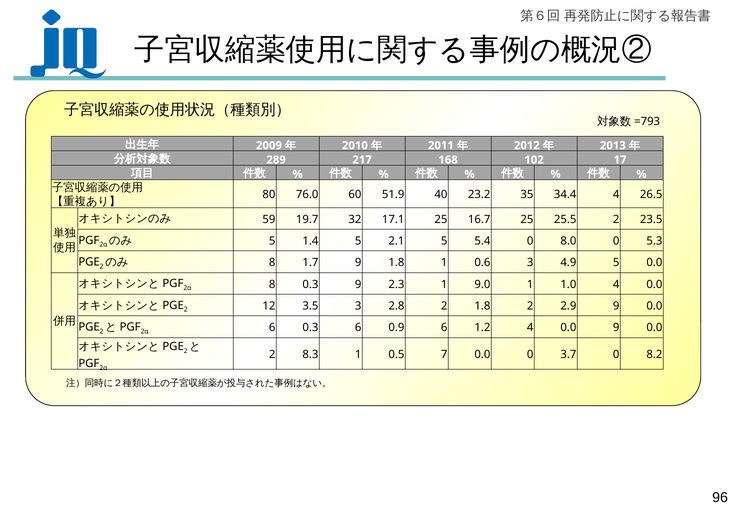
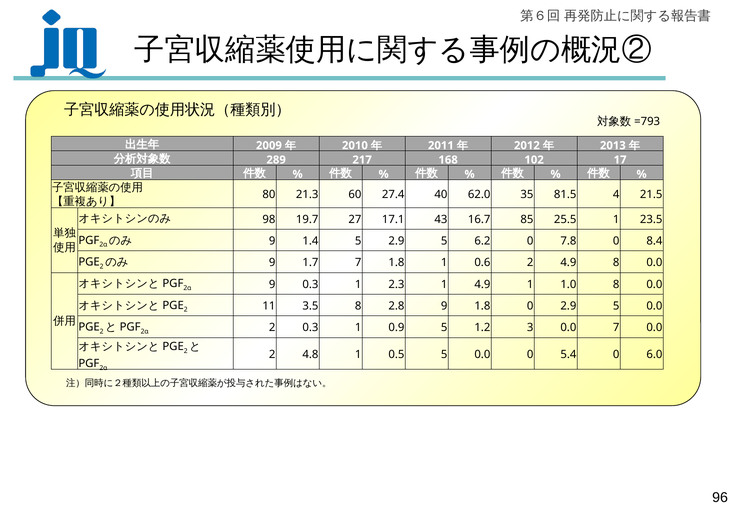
76.0: 76.0 -> 21.3 (307, 194)
51.9: 51.9 -> 27.4 (393, 194)
23.2: 23.2 -> 62.0 (479, 194)
34.4: 34.4 -> 81.5 (565, 194)
26.5: 26.5 -> 21.5 (651, 194)
59: 59 -> 98 (269, 219)
32: 32 -> 27 (355, 219)
17.1 25: 25 -> 43 (441, 219)
16.7 25: 25 -> 85 (527, 219)
25.5 2: 2 -> 1 (616, 219)
5: 5 -> 9 (272, 241)
5 2.1: 2.1 -> 2.9 (396, 241)
5.4: 5.4 -> 6.2 (482, 241)
8.0: 8.0 -> 7.8 (568, 241)
5.3: 5.3 -> 8.4 (654, 241)
8: 8 -> 9 (272, 262)
1.7 9: 9 -> 7 (358, 262)
0.6 3: 3 -> 2 (530, 262)
4.9 5: 5 -> 8 (616, 262)
8: 8 -> 9 (272, 284)
9: 9 -> 1 (358, 284)
1 9.0: 9.0 -> 4.9 (482, 284)
1.0 4: 4 -> 8 (616, 284)
12: 12 -> 11 (269, 306)
3.5 3: 3 -> 8 (358, 306)
2.8 2: 2 -> 9 (444, 306)
1.8 2: 2 -> 0 (530, 306)
9: 9 -> 5 (616, 306)
6: 6 -> 2 (272, 327)
6: 6 -> 1 (358, 327)
0.9 6: 6 -> 5 (444, 327)
1.2 4: 4 -> 3 (530, 327)
0.0 9: 9 -> 7 (616, 327)
8.3: 8.3 -> 4.8 (310, 354)
0.5 7: 7 -> 5 (444, 354)
3.7: 3.7 -> 5.4 (568, 354)
8.2: 8.2 -> 6.0 (654, 354)
